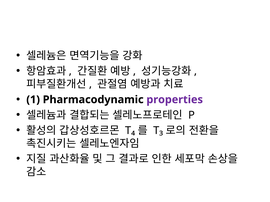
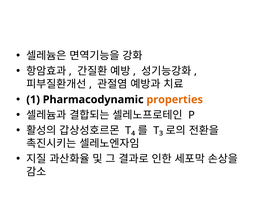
properties colour: purple -> orange (175, 100)
